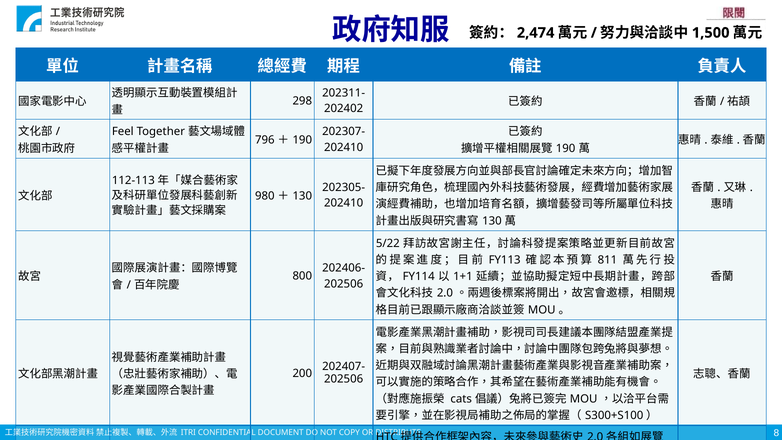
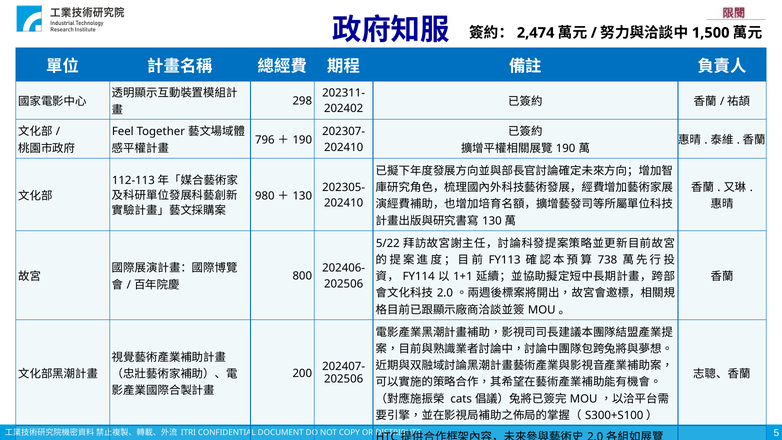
811: 811 -> 738 (607, 260)
8: 8 -> 5 (776, 433)
